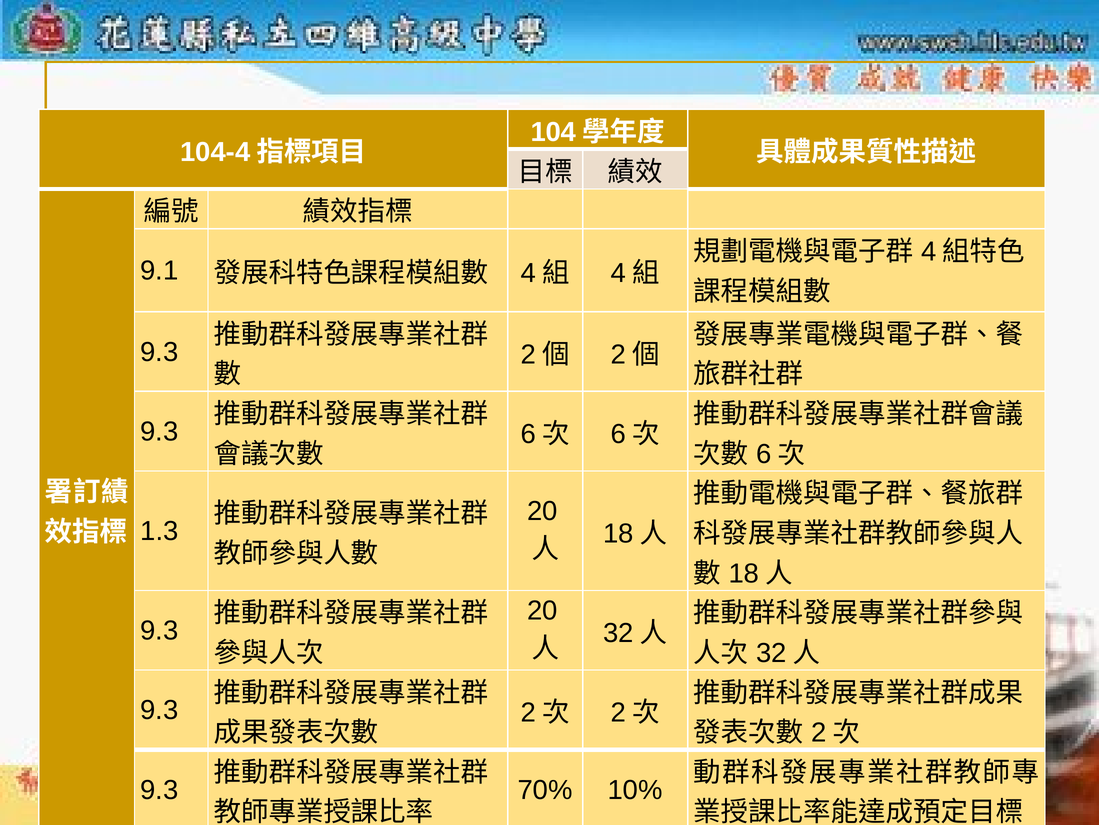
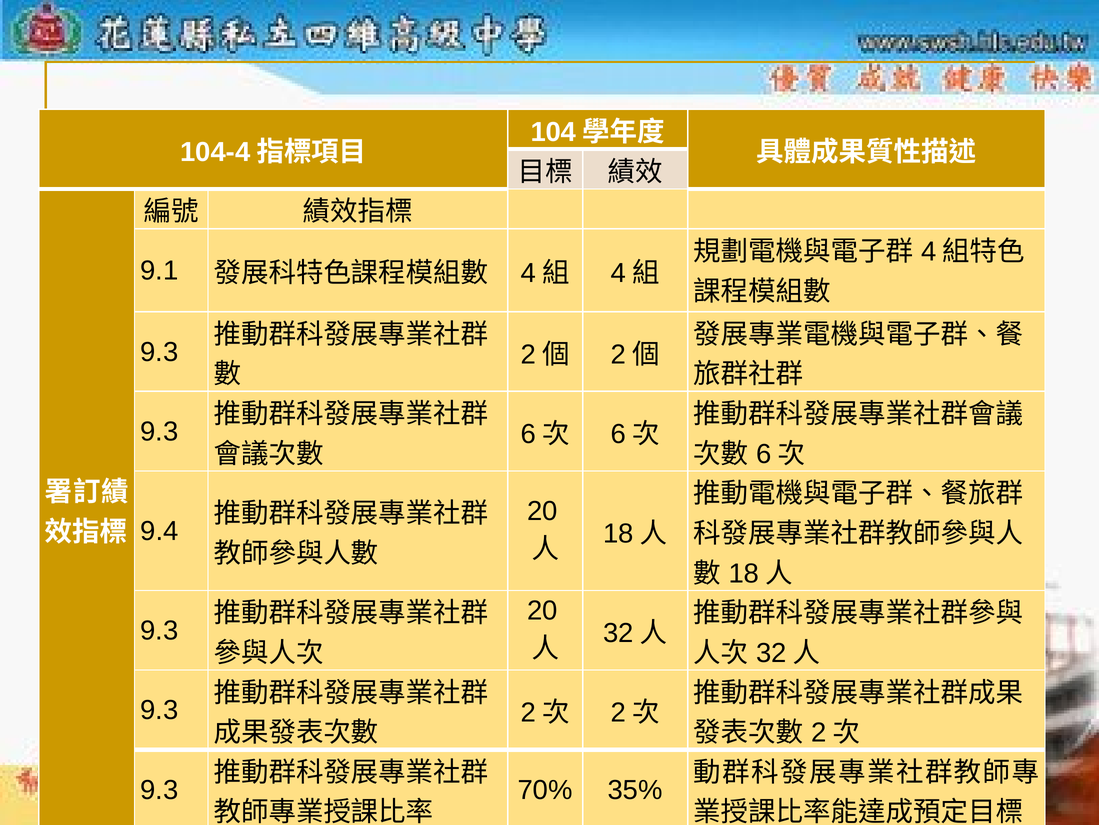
1.3: 1.3 -> 9.4 (159, 531)
10%: 10% -> 35% (635, 789)
